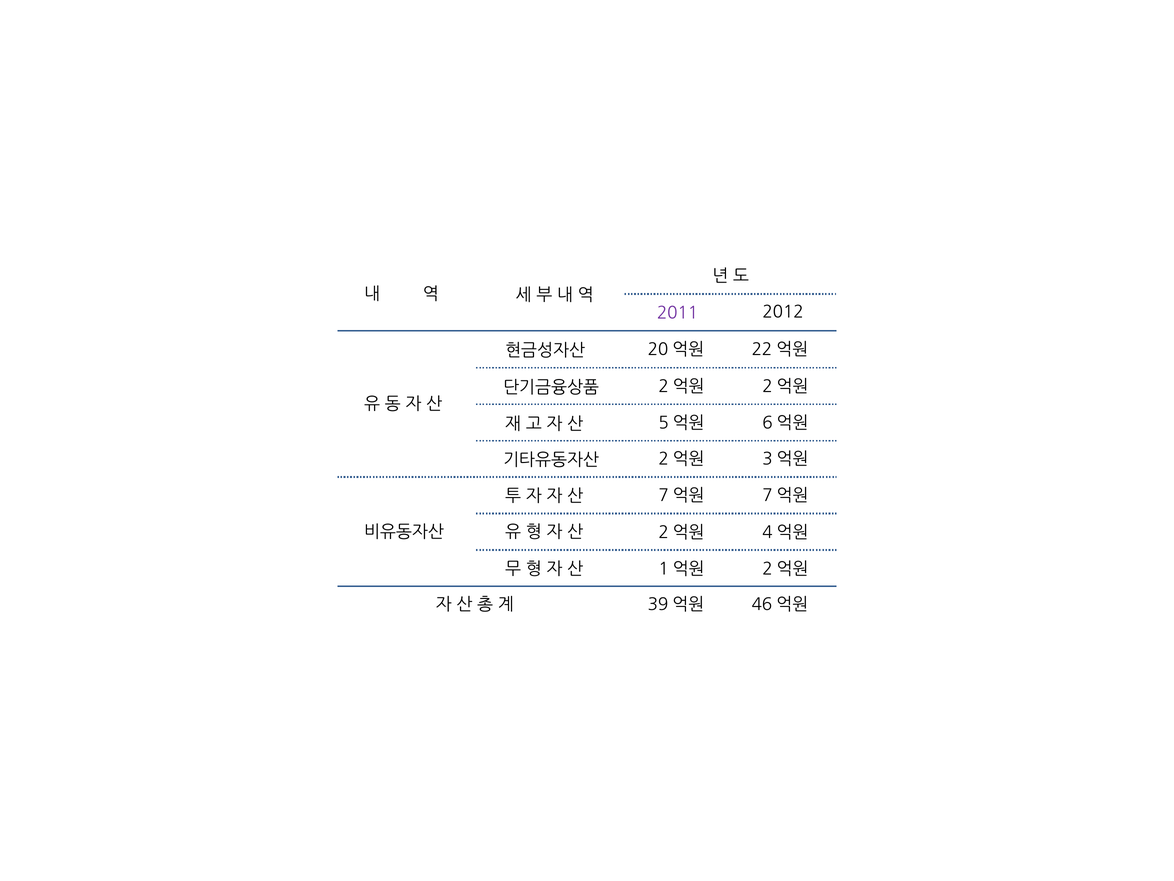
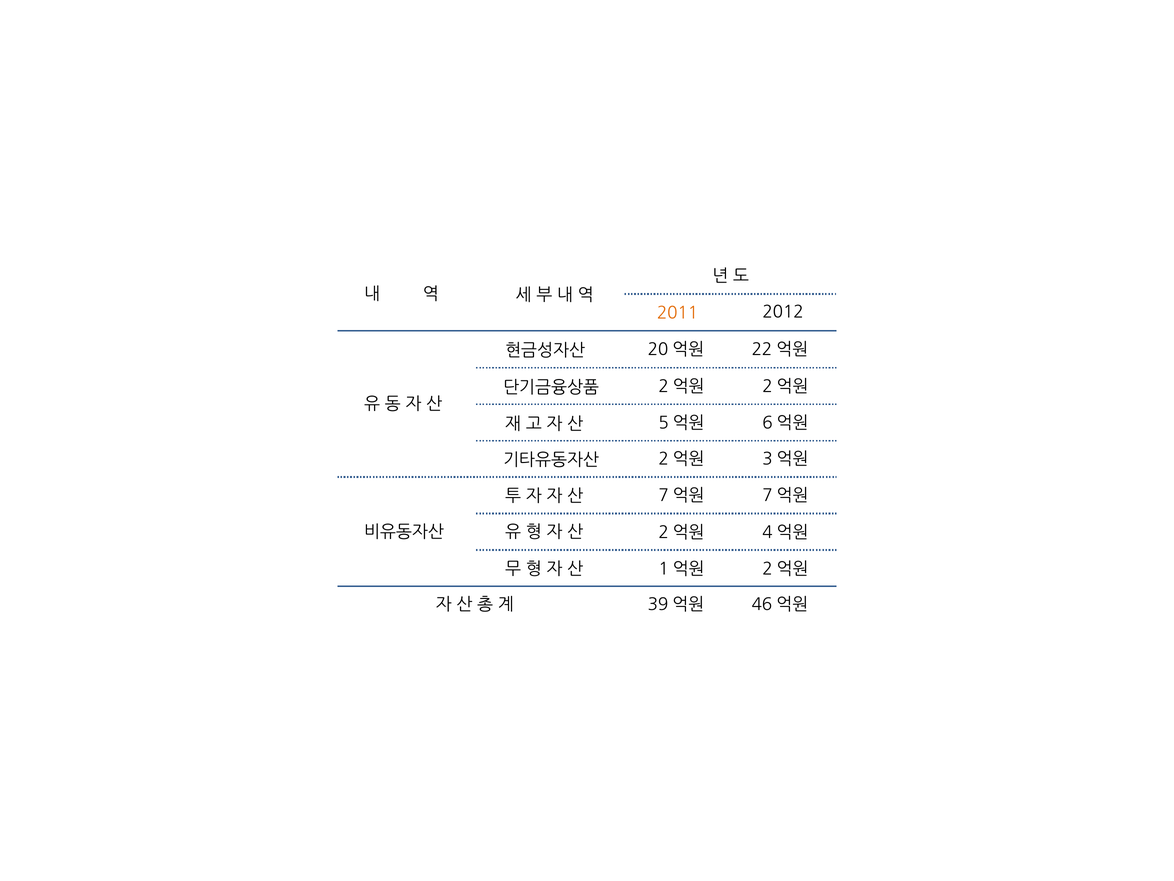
2011 colour: purple -> orange (678, 313)
